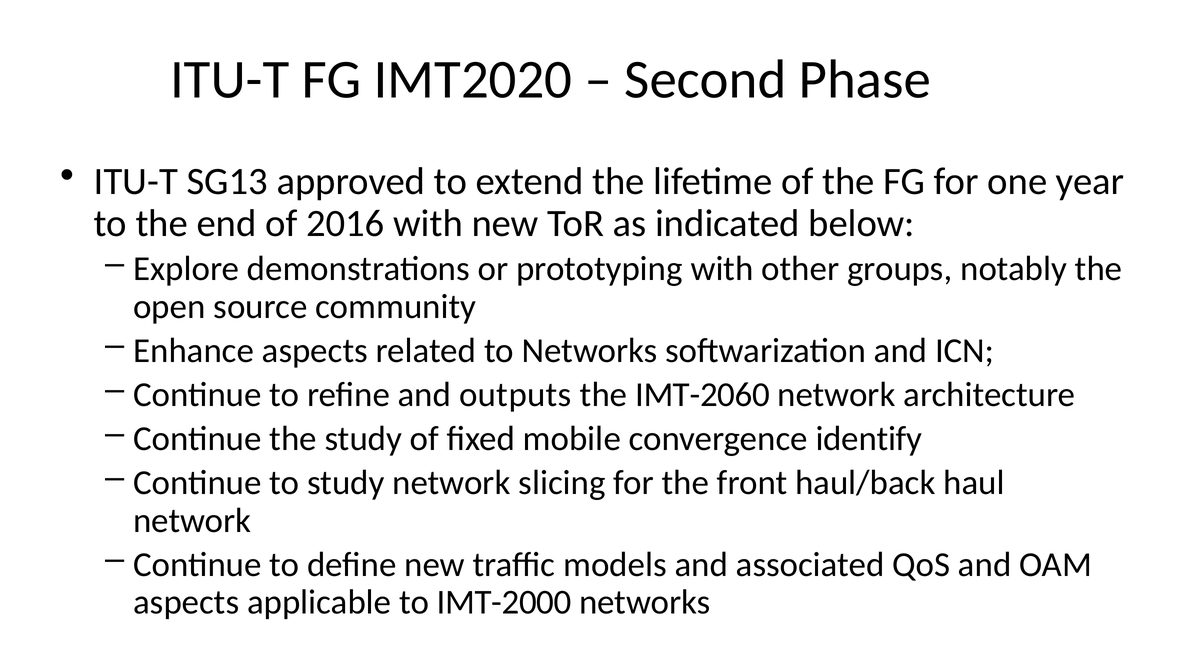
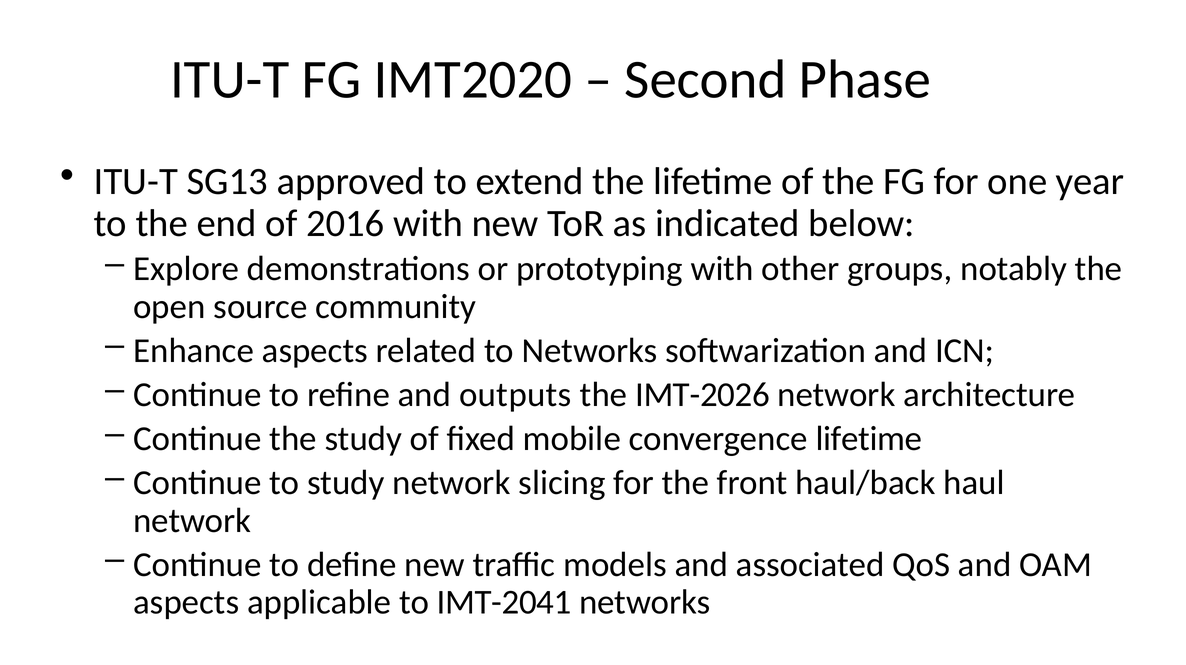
IMT-2060: IMT-2060 -> IMT-2026 (702, 395)
convergence identify: identify -> lifetime (869, 439)
IMT-2000: IMT-2000 -> IMT-2041 (504, 602)
